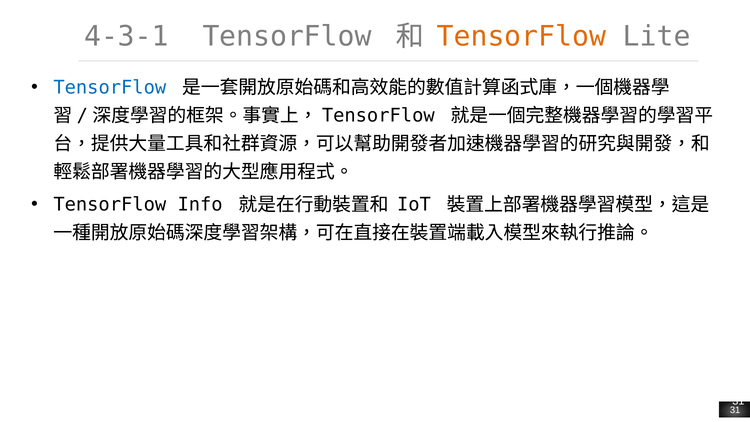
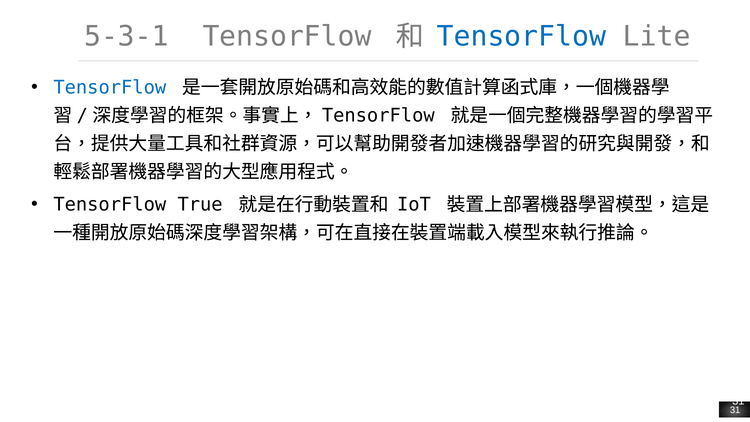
4-3-1: 4-3-1 -> 5-3-1 (126, 37)
TensorFlow colour: orange -> blue (521, 37)
Info: Info -> True (200, 205)
